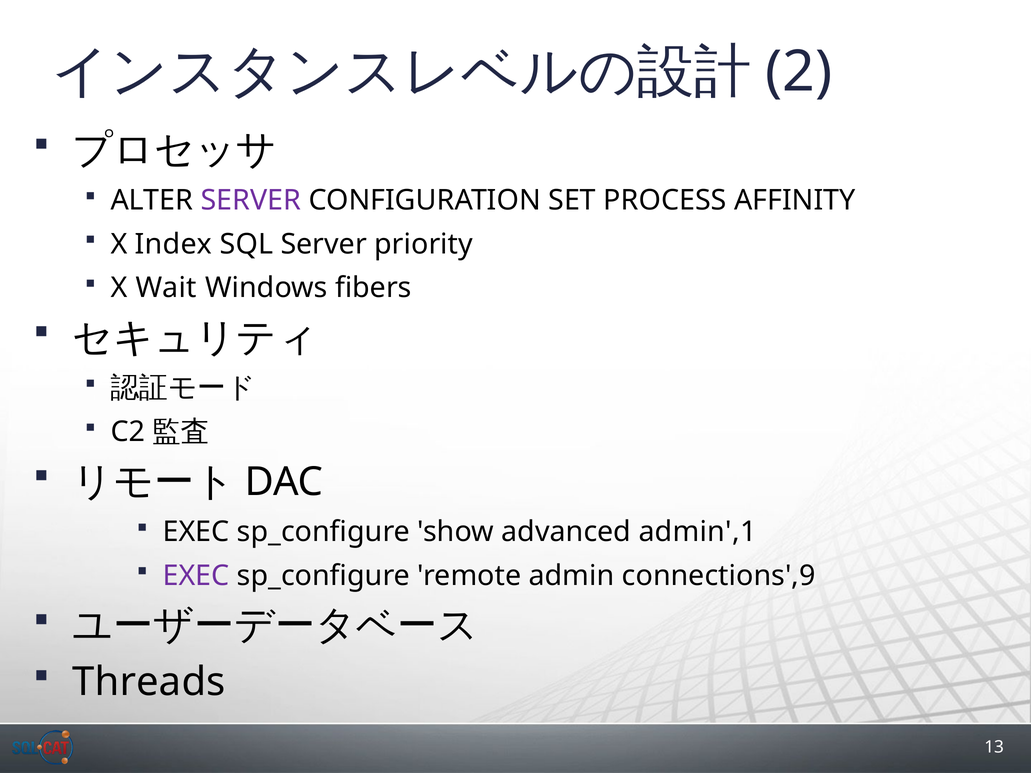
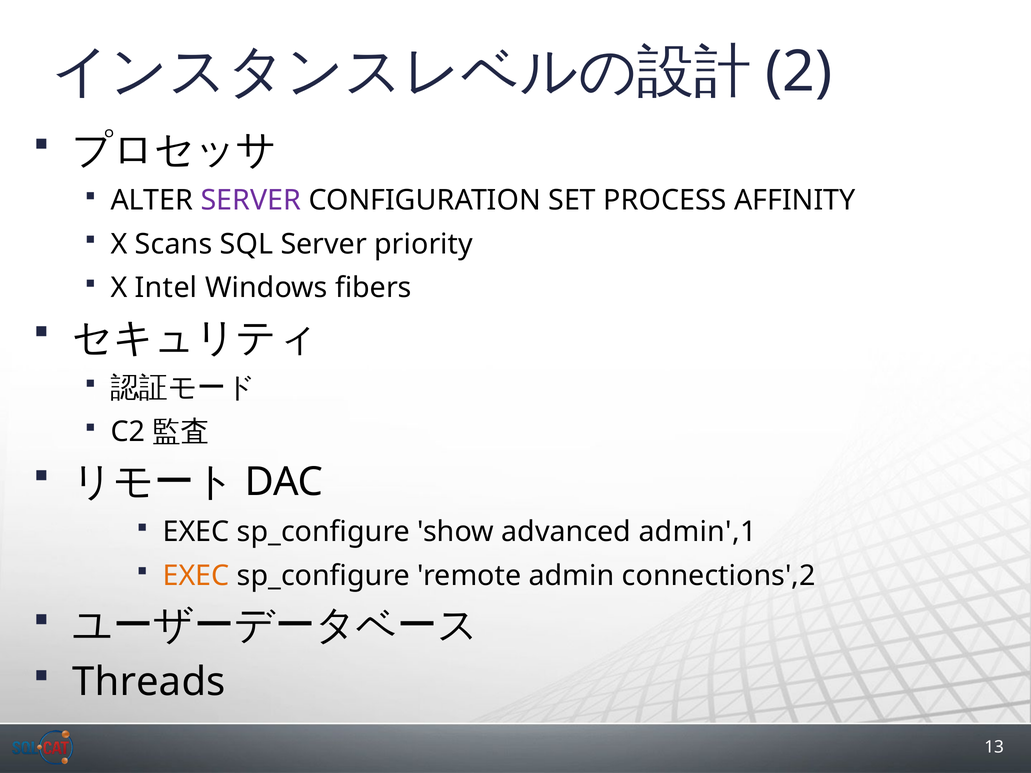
Index: Index -> Scans (174, 244)
Wait: Wait -> Intel (166, 288)
EXEC colour: purple -> orange (196, 576)
connections',9: connections',9 -> connections',2 (719, 576)
